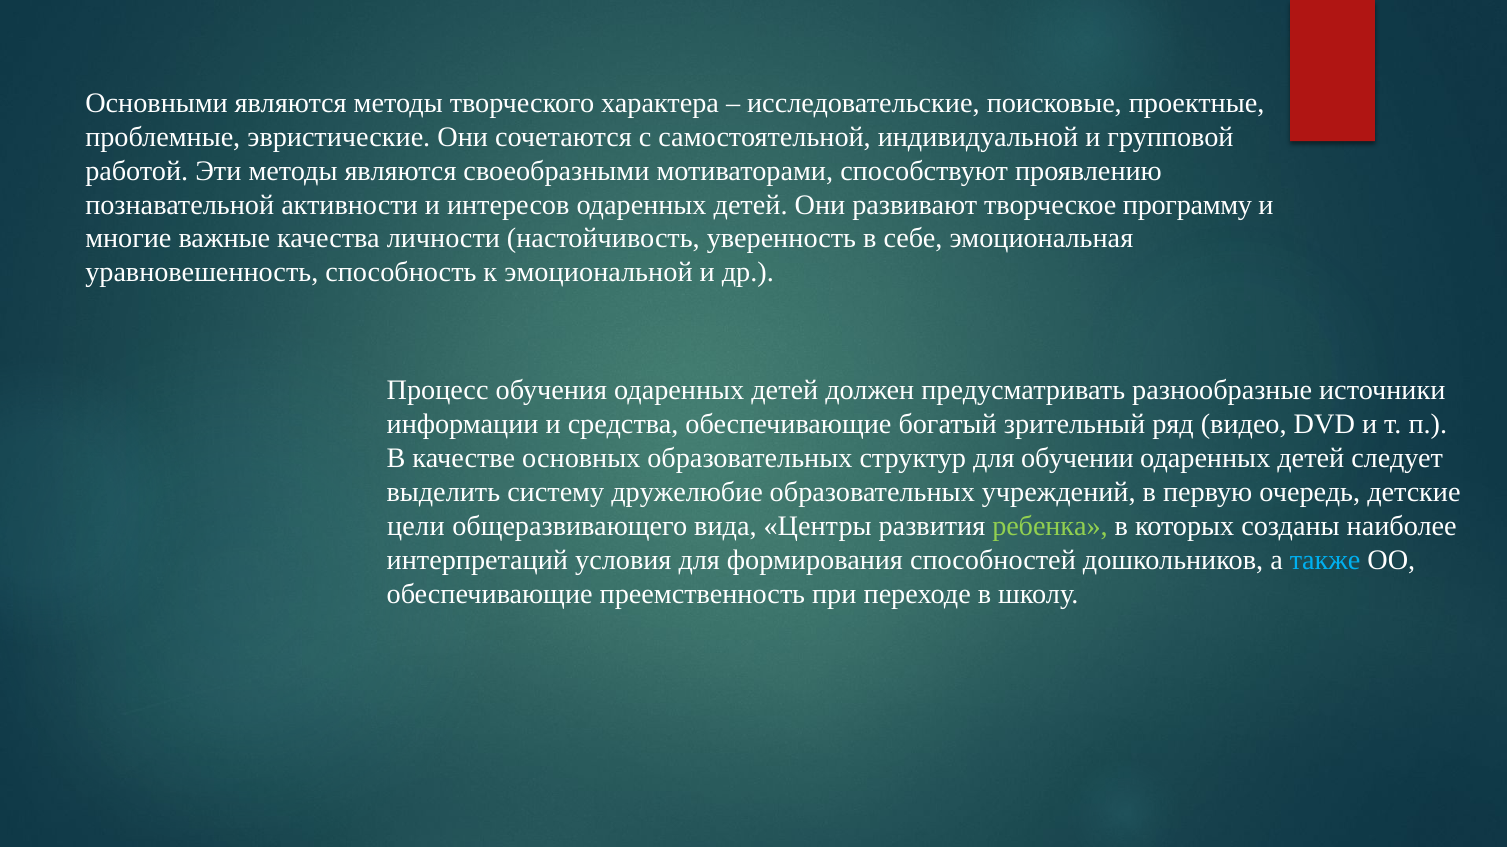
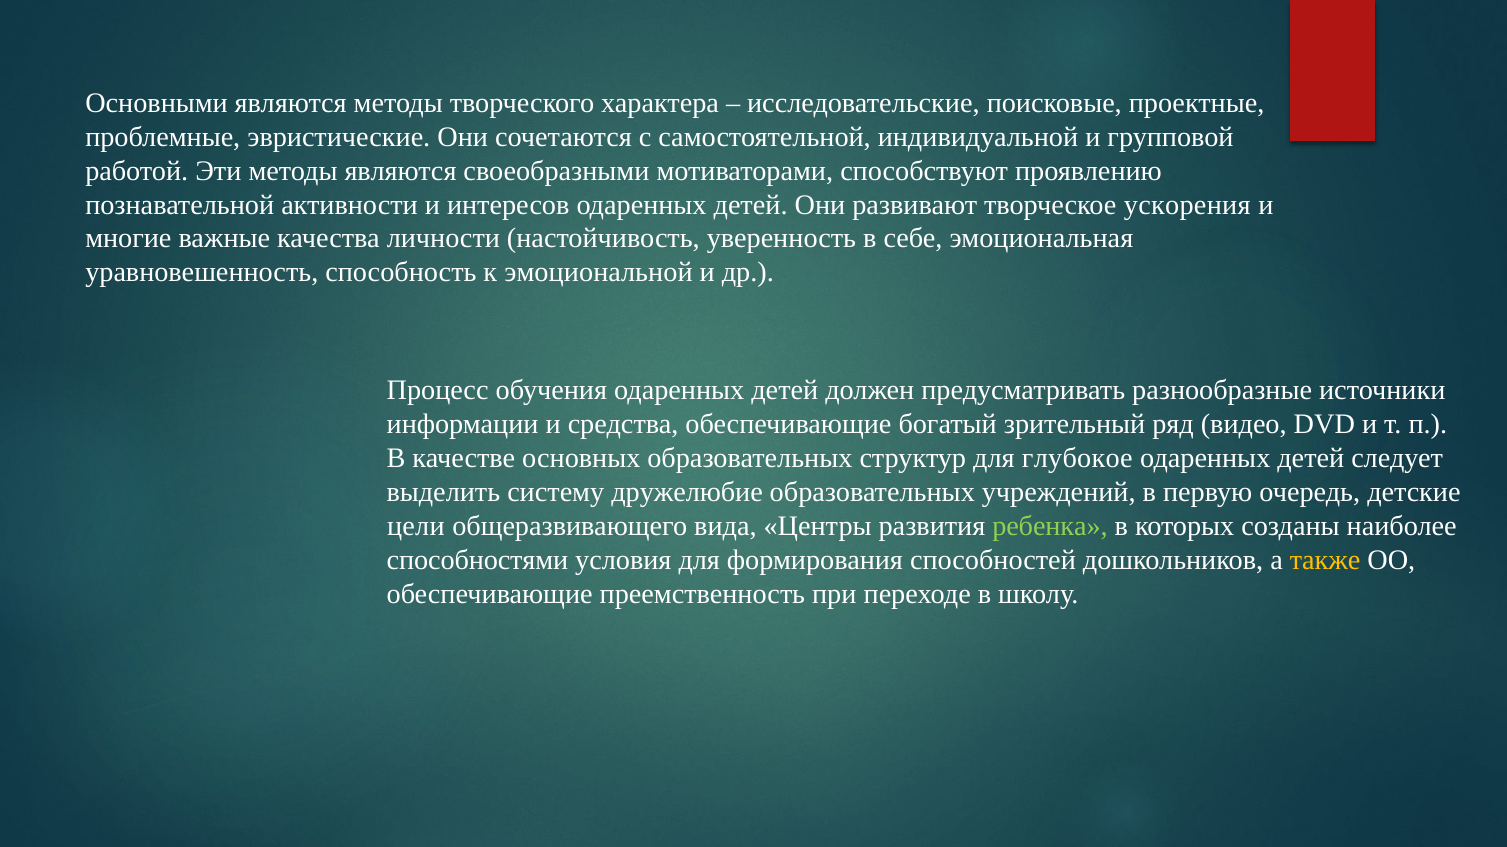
программу: программу -> ускорения (1187, 205)
обучении: обучении -> глубокое (1077, 459)
интерпретаций: интерпретаций -> способностями (477, 560)
также colour: light blue -> yellow (1325, 560)
